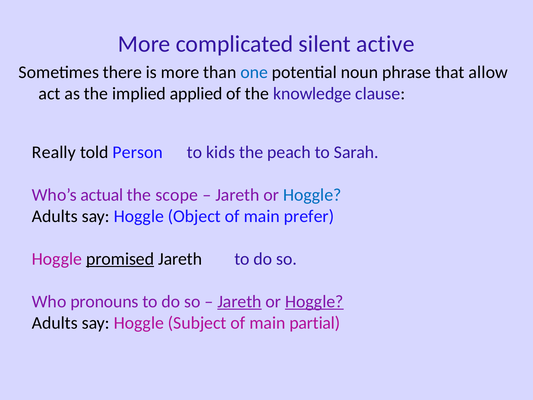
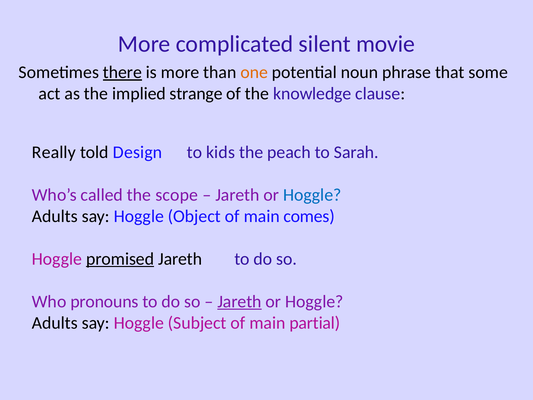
active: active -> movie (386, 44)
there underline: none -> present (122, 72)
one colour: blue -> orange (254, 72)
allow: allow -> some (488, 72)
applied: applied -> strange (196, 94)
Person: Person -> Design (138, 152)
actual: actual -> called (102, 195)
prefer: prefer -> comes (309, 216)
Hoggle underline: present -> none (314, 301)
